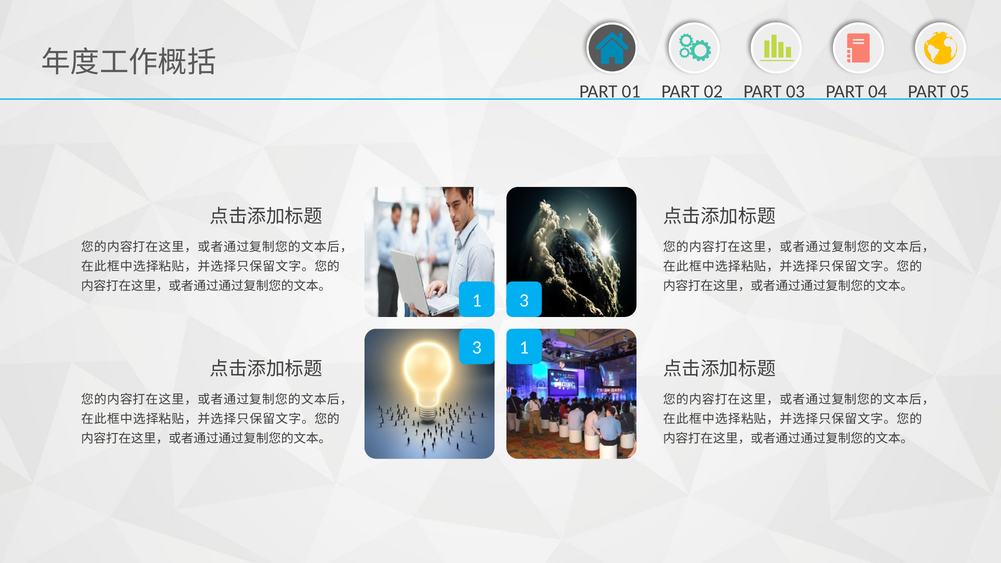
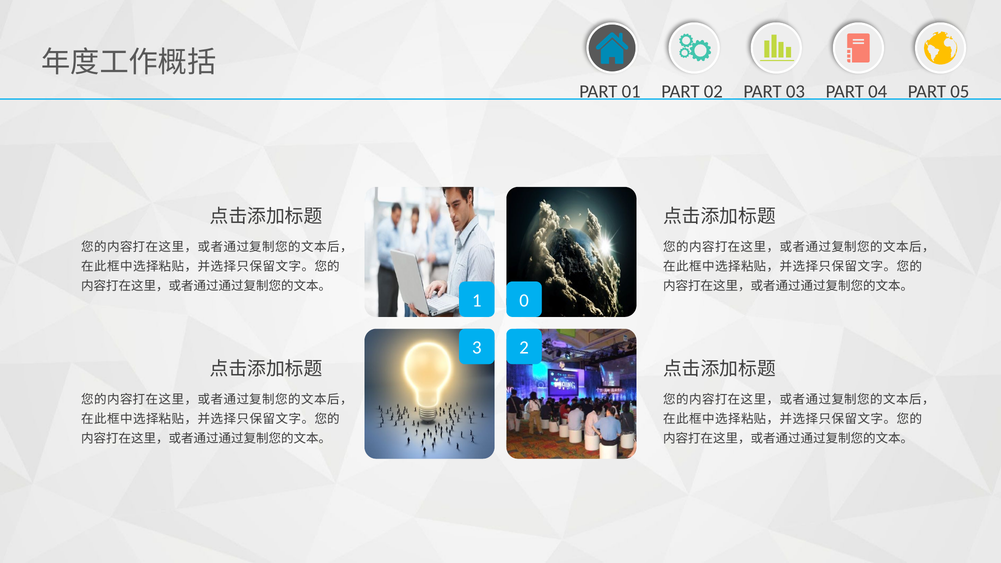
1 3: 3 -> 0 (524, 301)
3 1: 1 -> 2 (524, 348)
